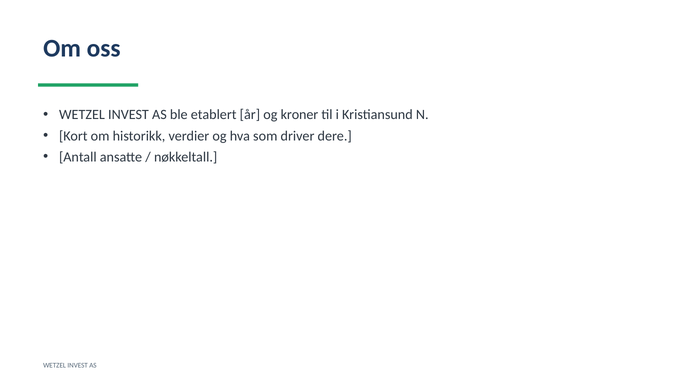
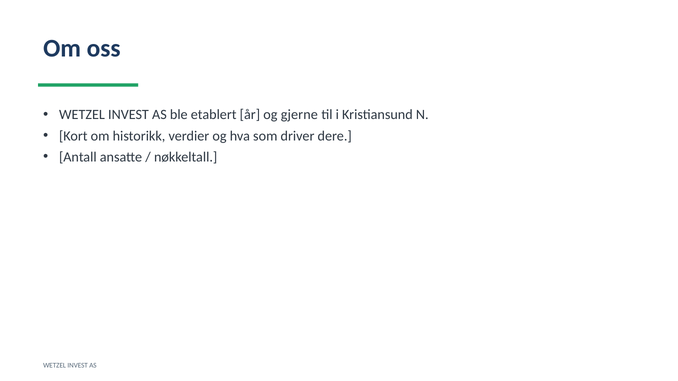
kroner: kroner -> gjerne (299, 115)
